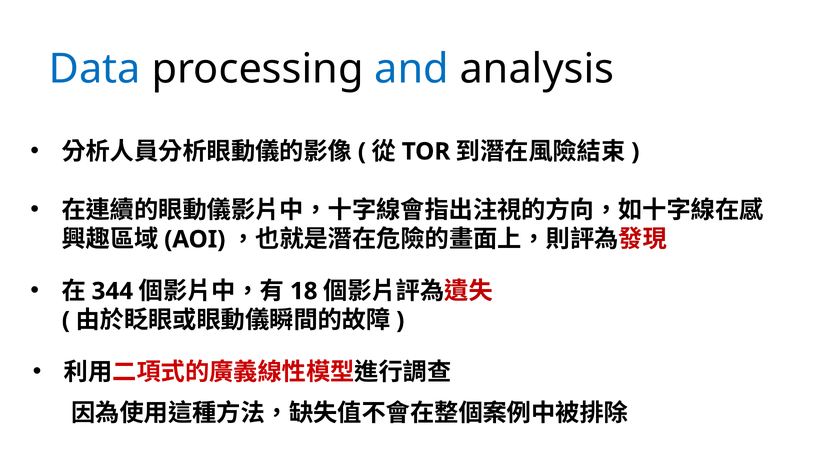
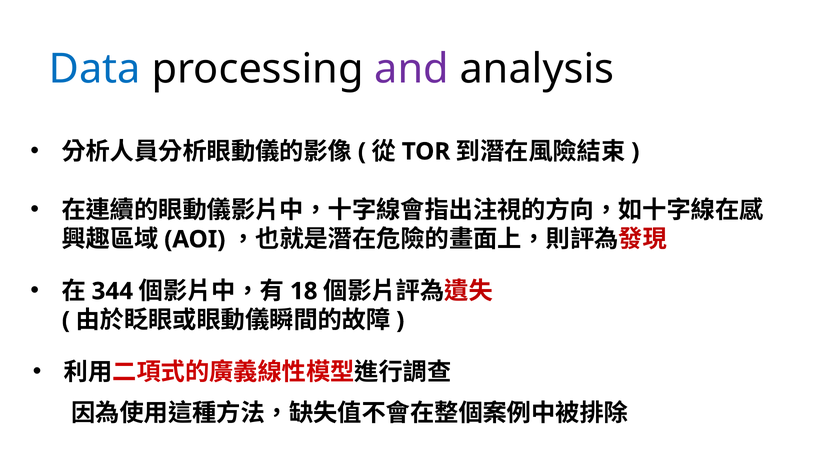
and colour: blue -> purple (412, 69)
